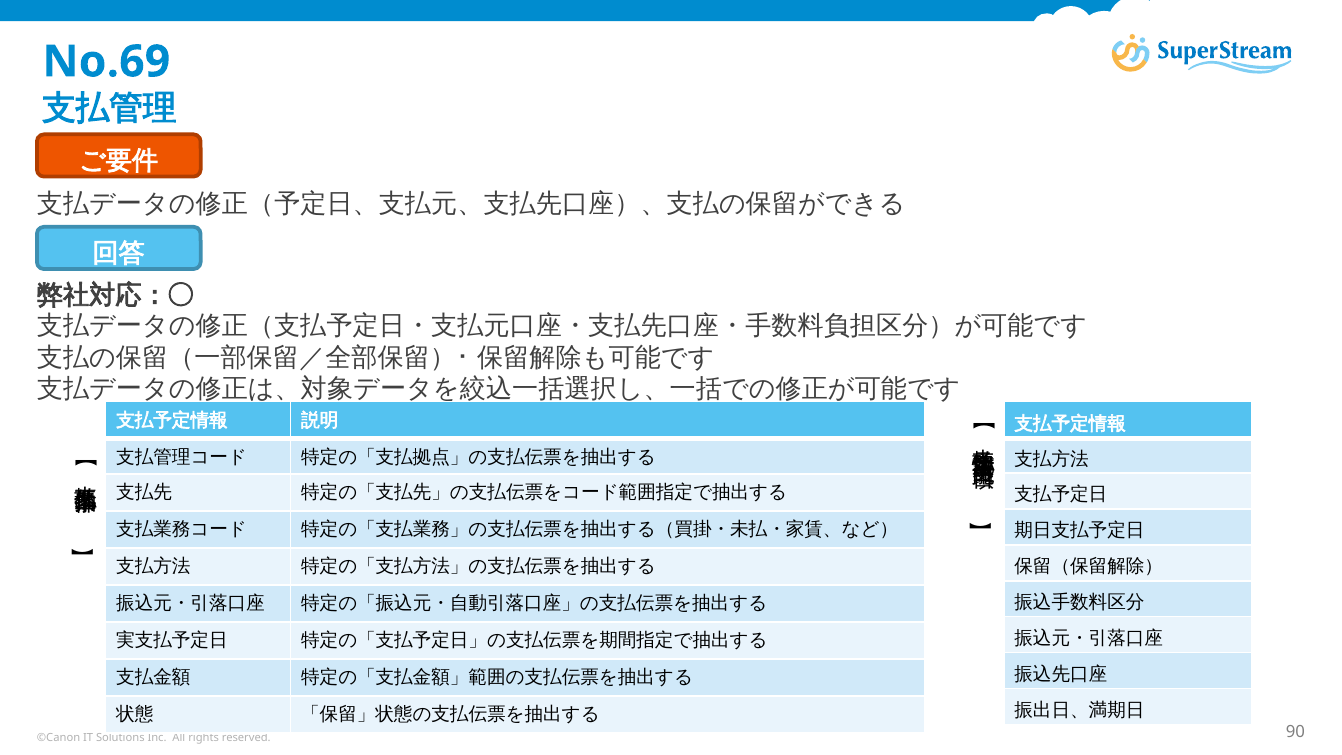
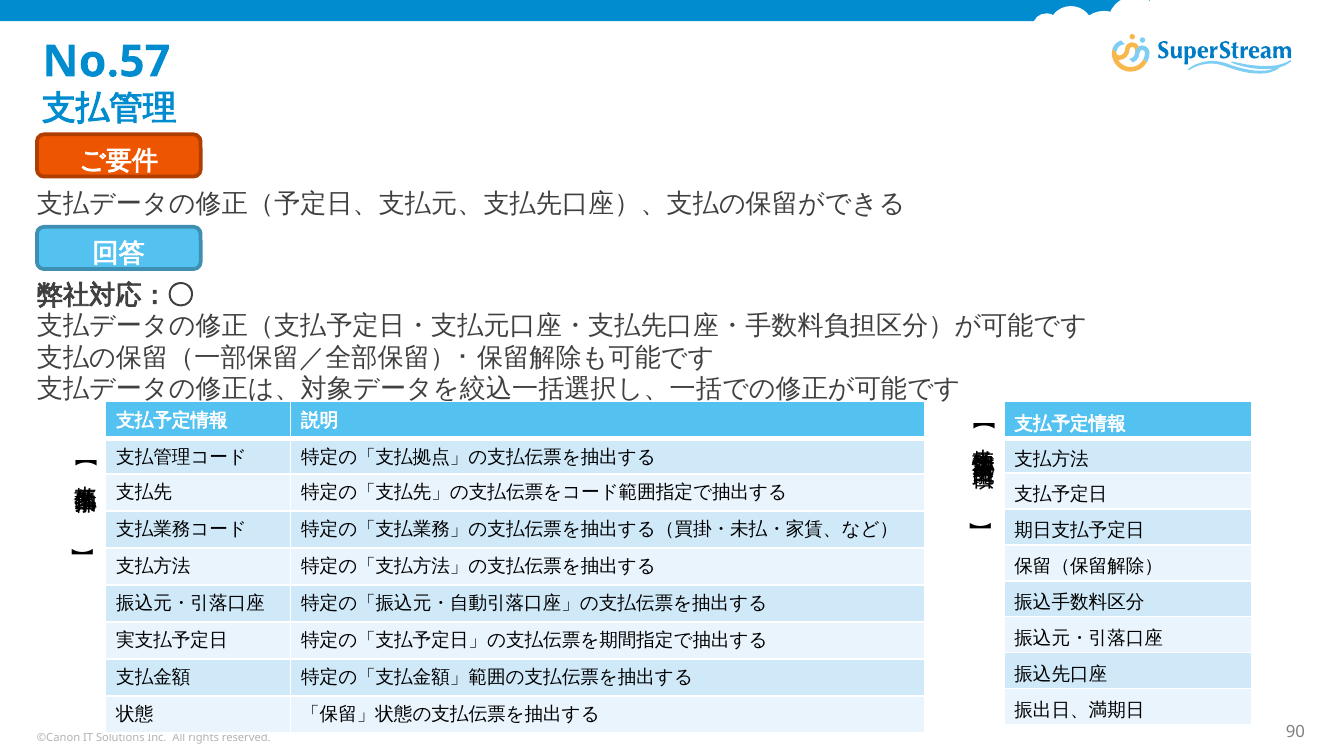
No.69: No.69 -> No.57 (106, 62)
